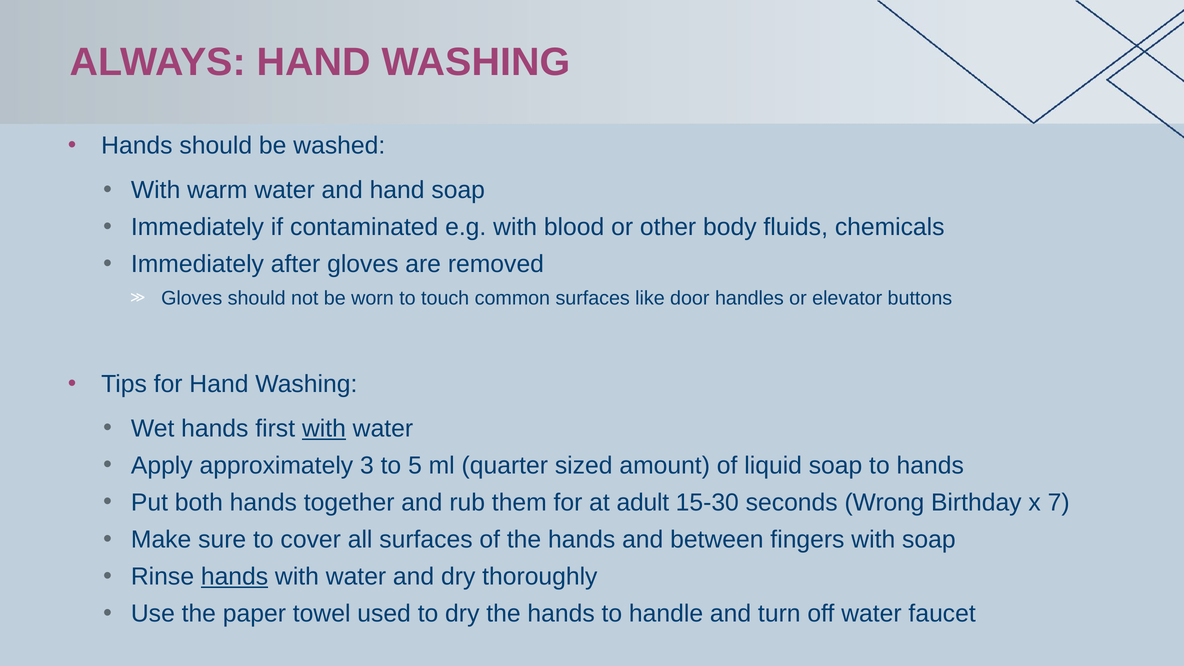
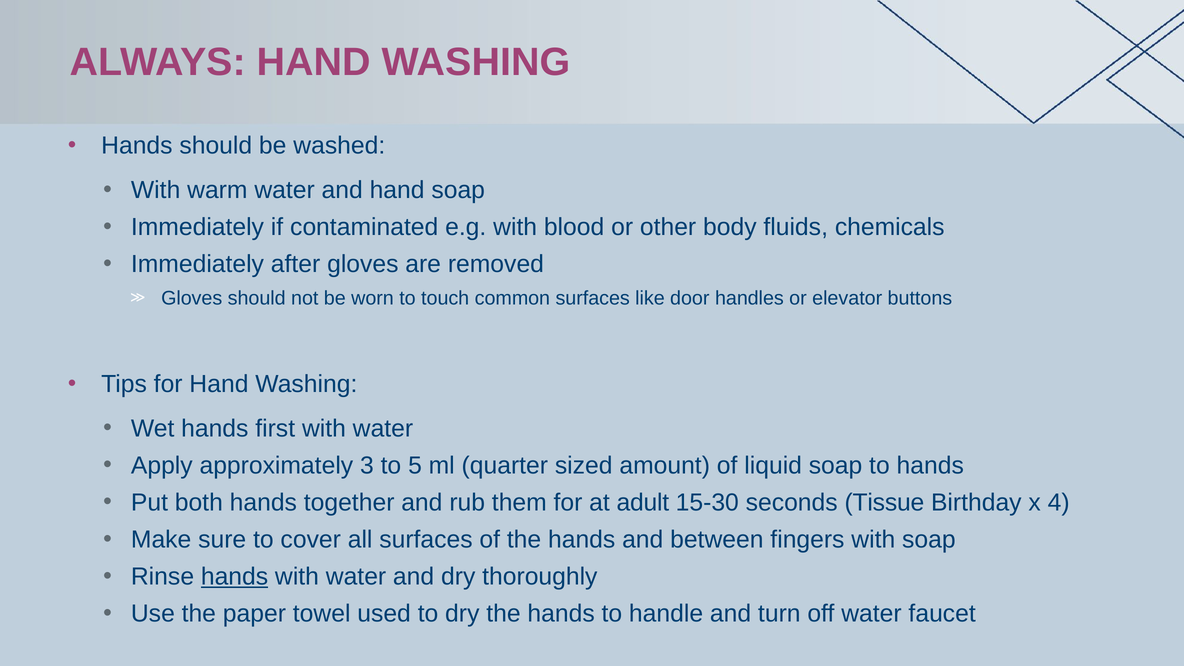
with underline: present -> none (324, 429)
Wrong: Wrong -> Tissue (884, 503)
7: 7 -> 4 (1059, 503)
